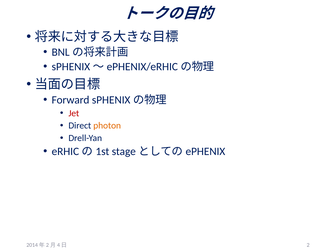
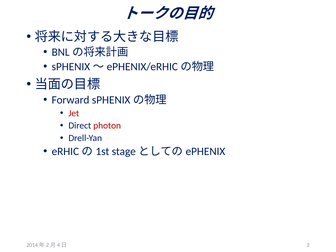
photon colour: orange -> red (107, 126)
